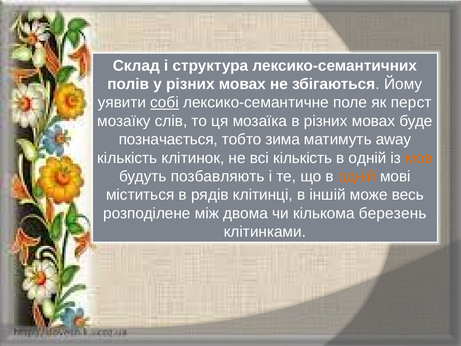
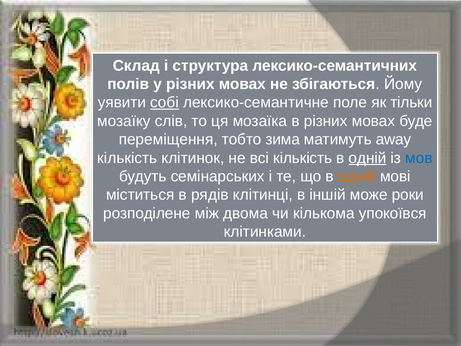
перст: перст -> тільки (411, 102)
позначається: позначається -> переміщення (168, 139)
одній underline: none -> present (367, 158)
мов colour: orange -> blue (419, 158)
позбавляють: позбавляють -> семінарських (218, 176)
весь: весь -> роки (408, 195)
березень: березень -> упокоївся (393, 213)
